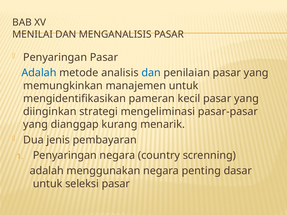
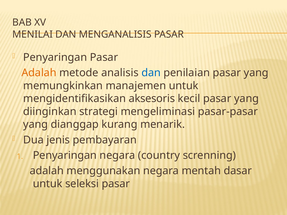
Adalah colour: blue -> orange (39, 73)
pameran: pameran -> aksesoris (152, 99)
penting: penting -> mentah (201, 171)
